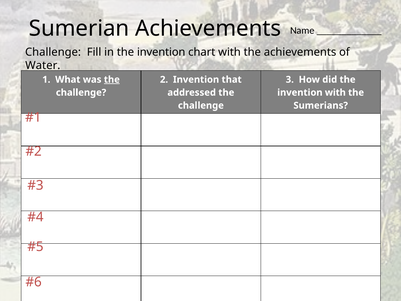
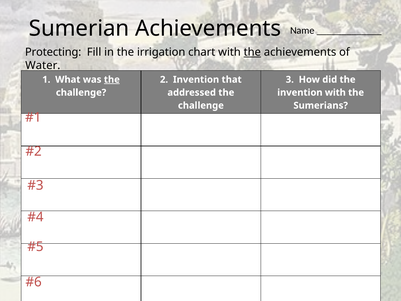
Challenge: Challenge -> Protecting (53, 52)
in the invention: invention -> irrigation (161, 52)
the underline: none -> present (252, 52)
